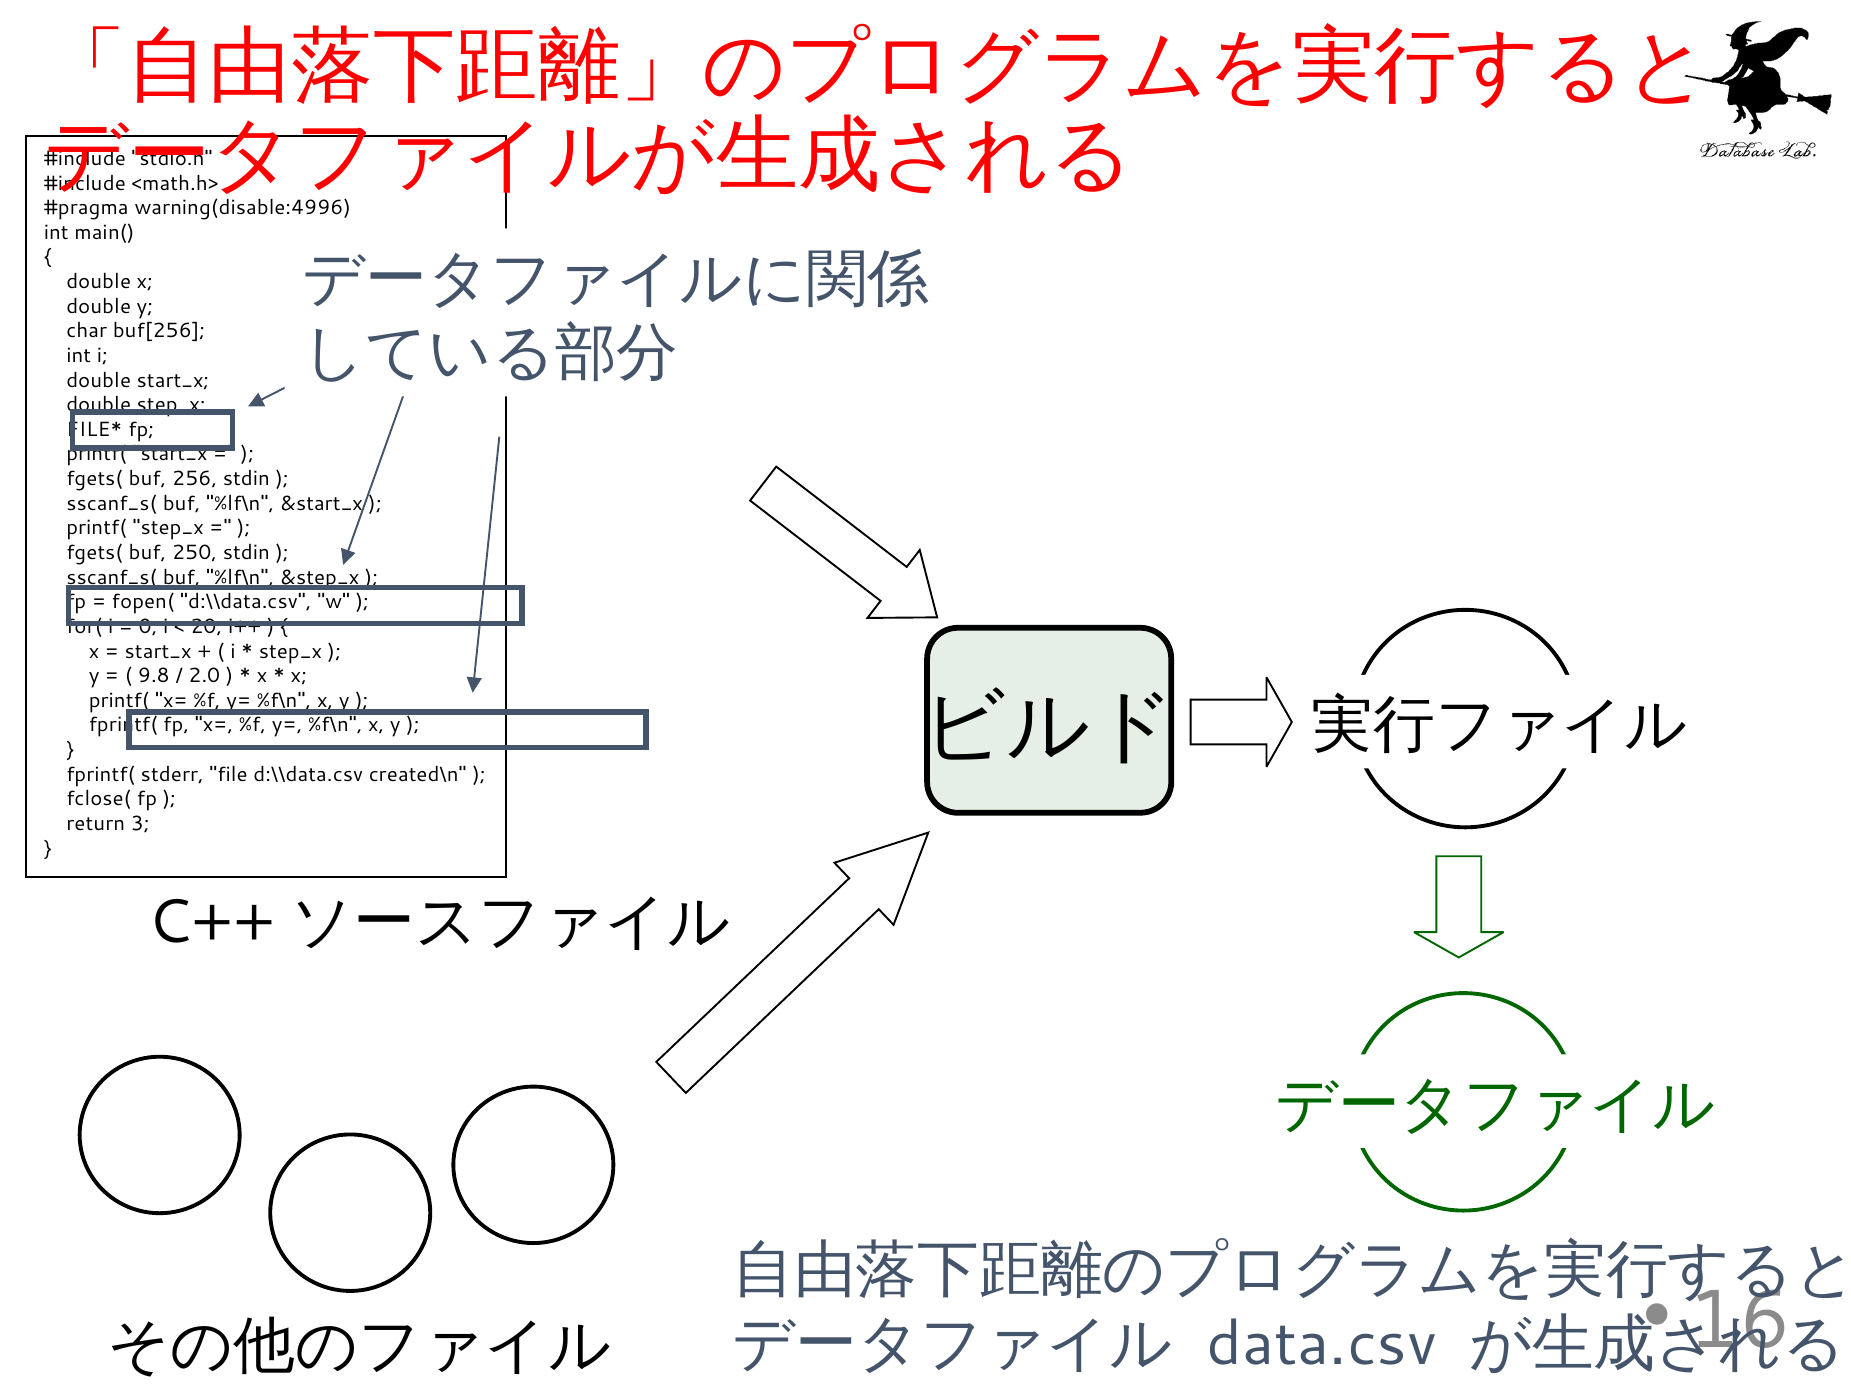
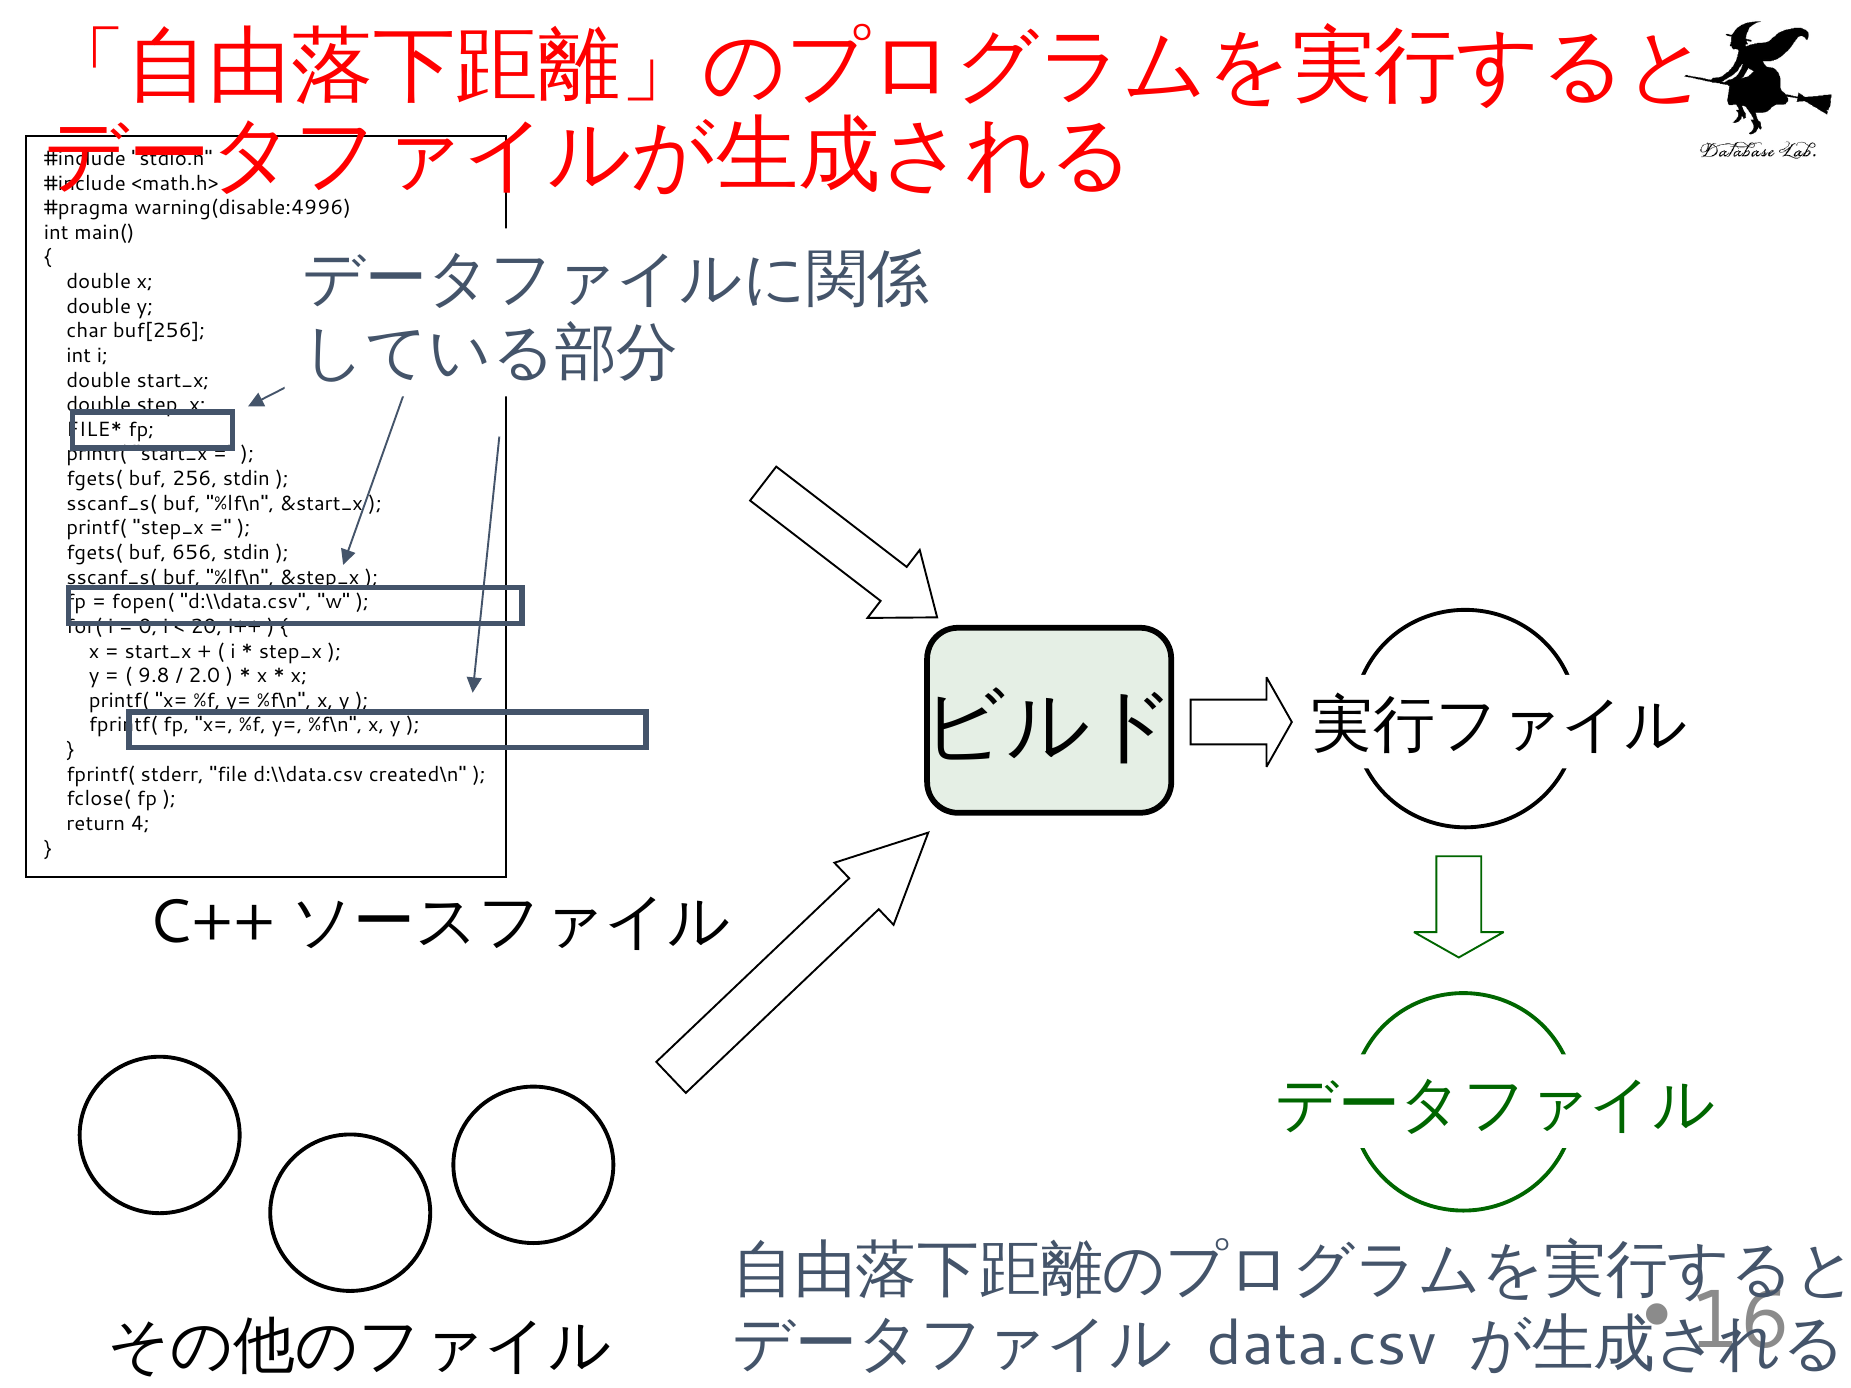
250: 250 -> 656 (195, 553)
3: 3 -> 4 (140, 824)
